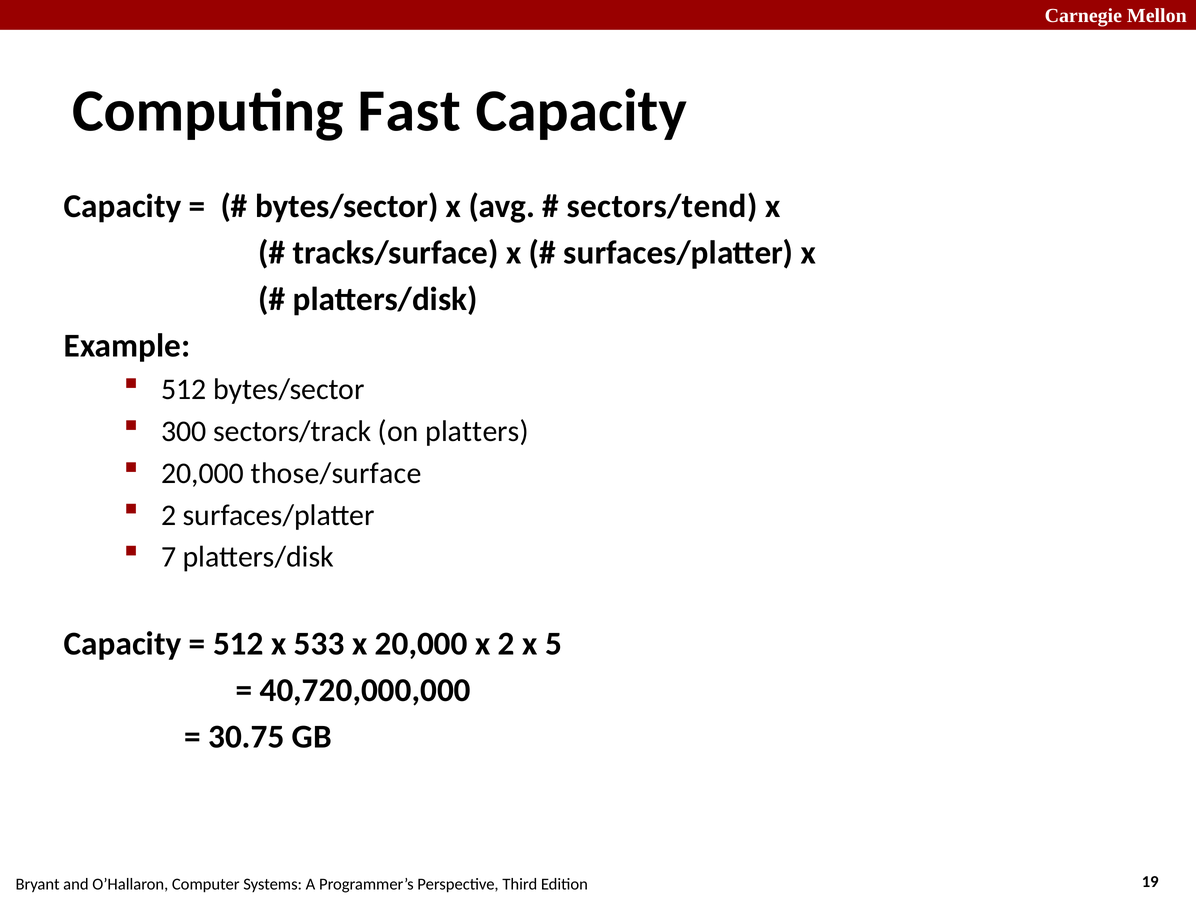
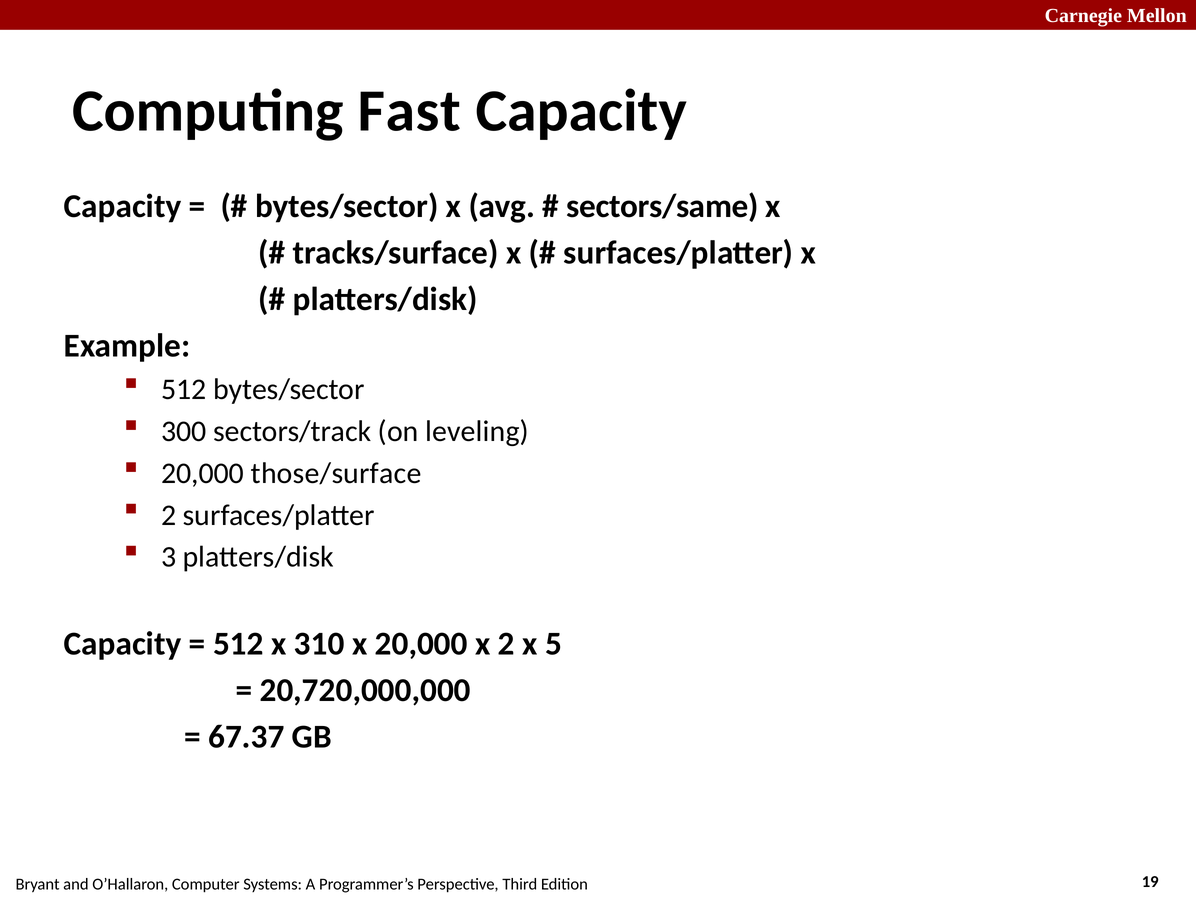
sectors/tend: sectors/tend -> sectors/same (662, 206)
platters: platters -> leveling (477, 431)
7: 7 -> 3 (169, 557)
533: 533 -> 310 (319, 644)
40,720,000,000: 40,720,000,000 -> 20,720,000,000 (365, 690)
30.75: 30.75 -> 67.37 (246, 737)
